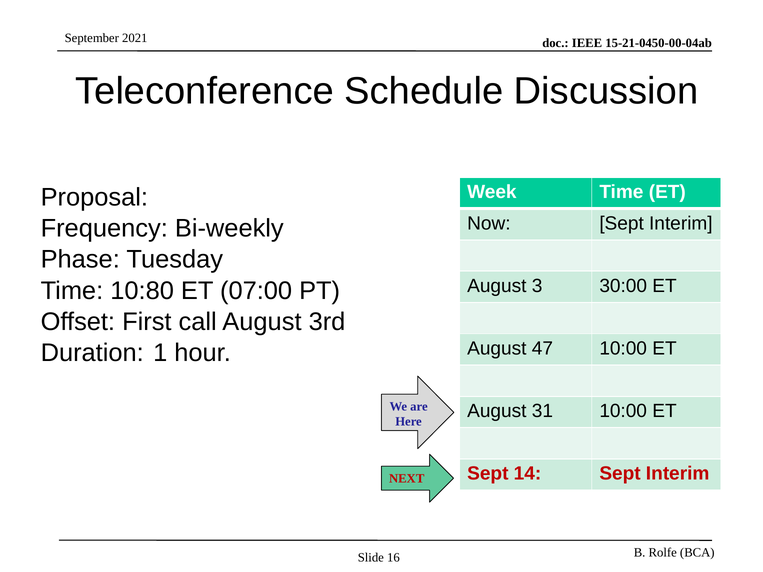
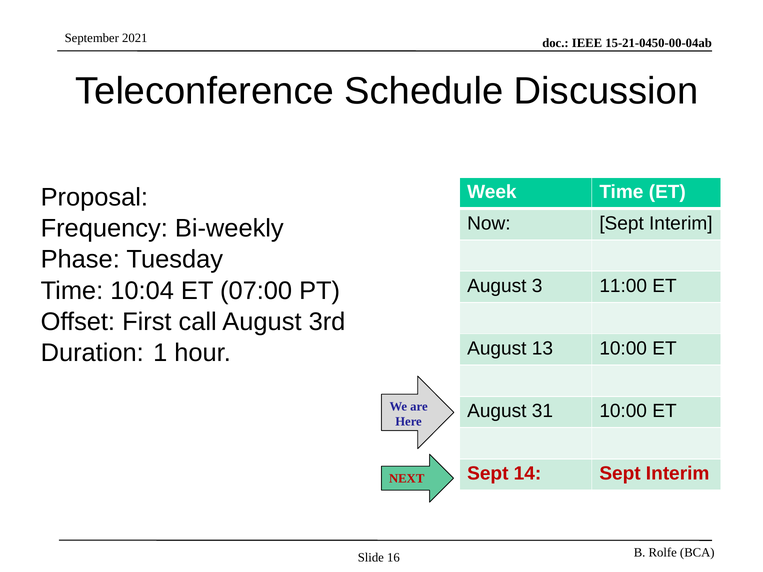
30:00: 30:00 -> 11:00 (623, 286)
10:80: 10:80 -> 10:04 (142, 291)
47: 47 -> 13 (542, 349)
